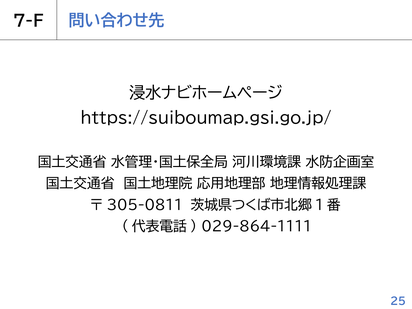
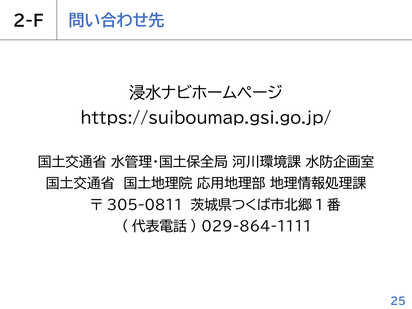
7-F: 7-F -> 2-F (28, 21)
